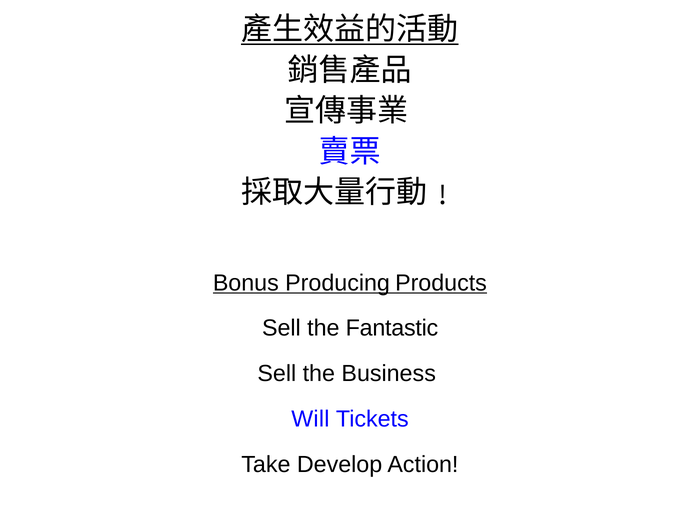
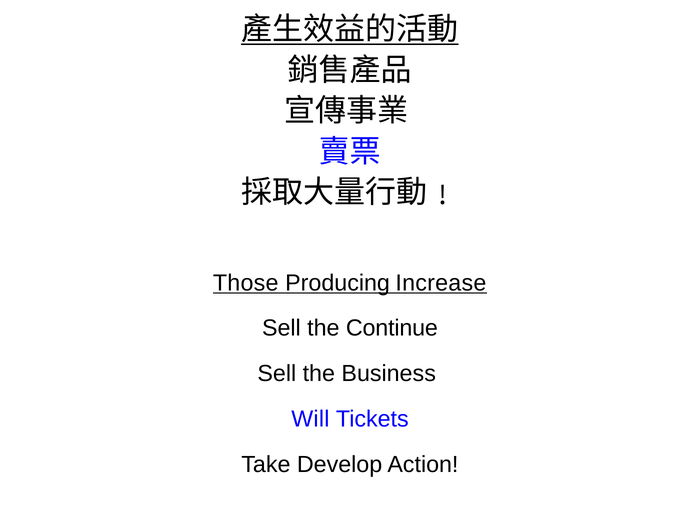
Bonus: Bonus -> Those (246, 283)
Products: Products -> Increase (441, 283)
Fantastic: Fantastic -> Continue (392, 328)
